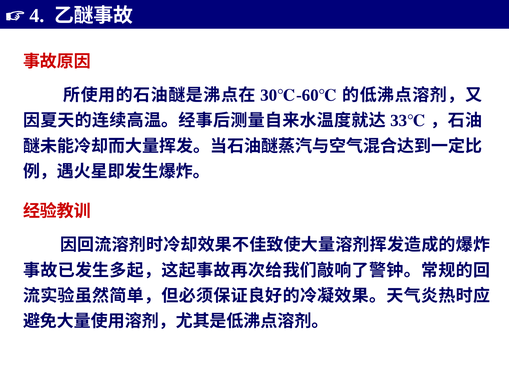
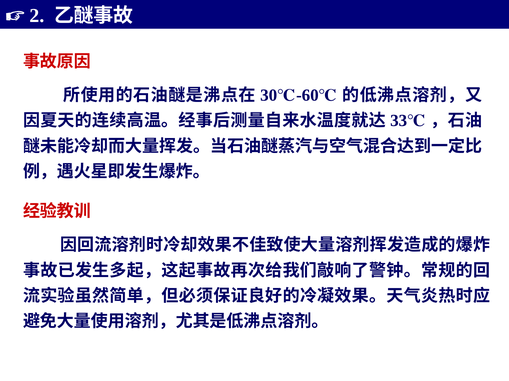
4: 4 -> 2 (37, 16)
